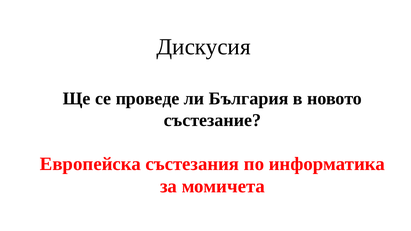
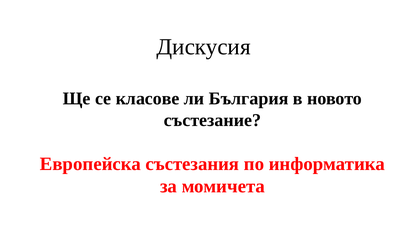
проведе: проведе -> класове (148, 99)
